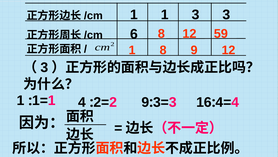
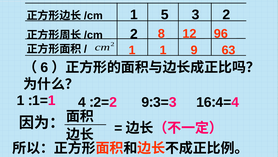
1 1: 1 -> 5 (165, 15)
3 3: 3 -> 2 (226, 15)
59: 59 -> 96 (221, 34)
6: 6 -> 2 (134, 34)
1 8: 8 -> 1 (163, 50)
9 12: 12 -> 63 (229, 50)
3: 3 -> 6 (44, 68)
